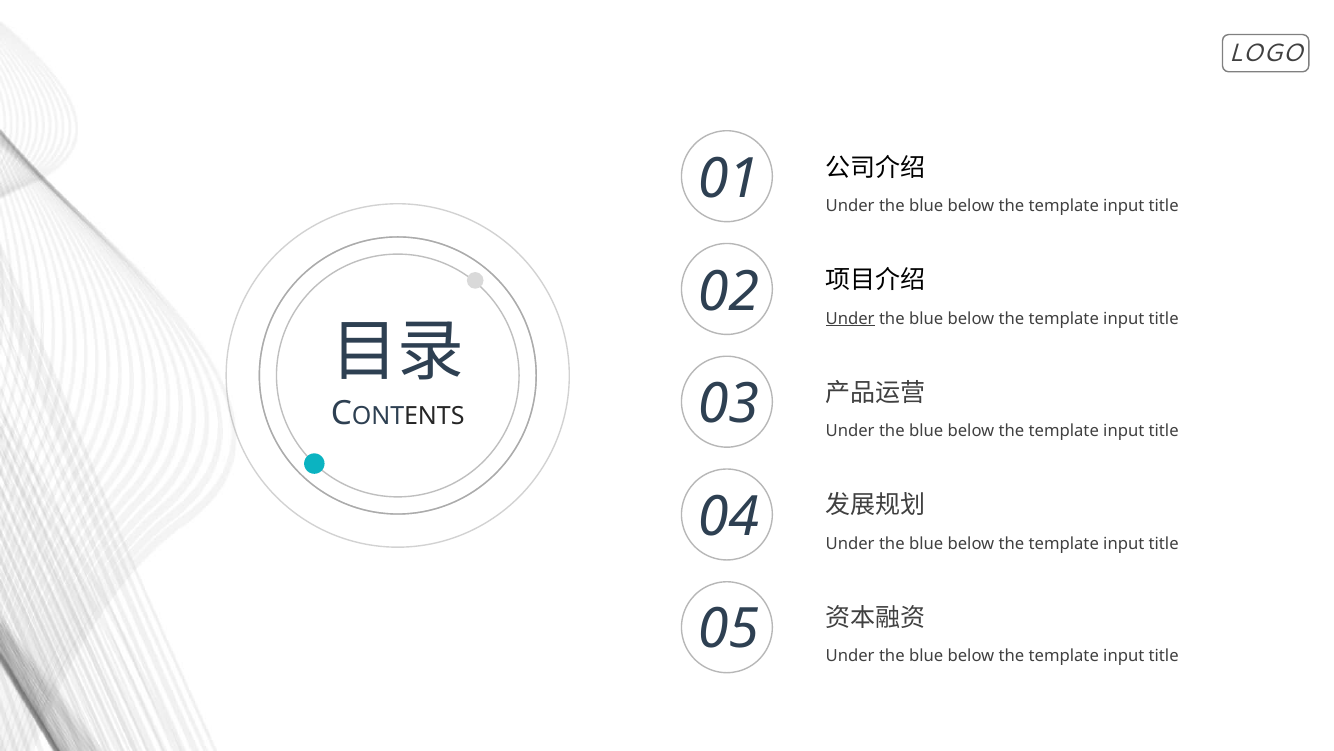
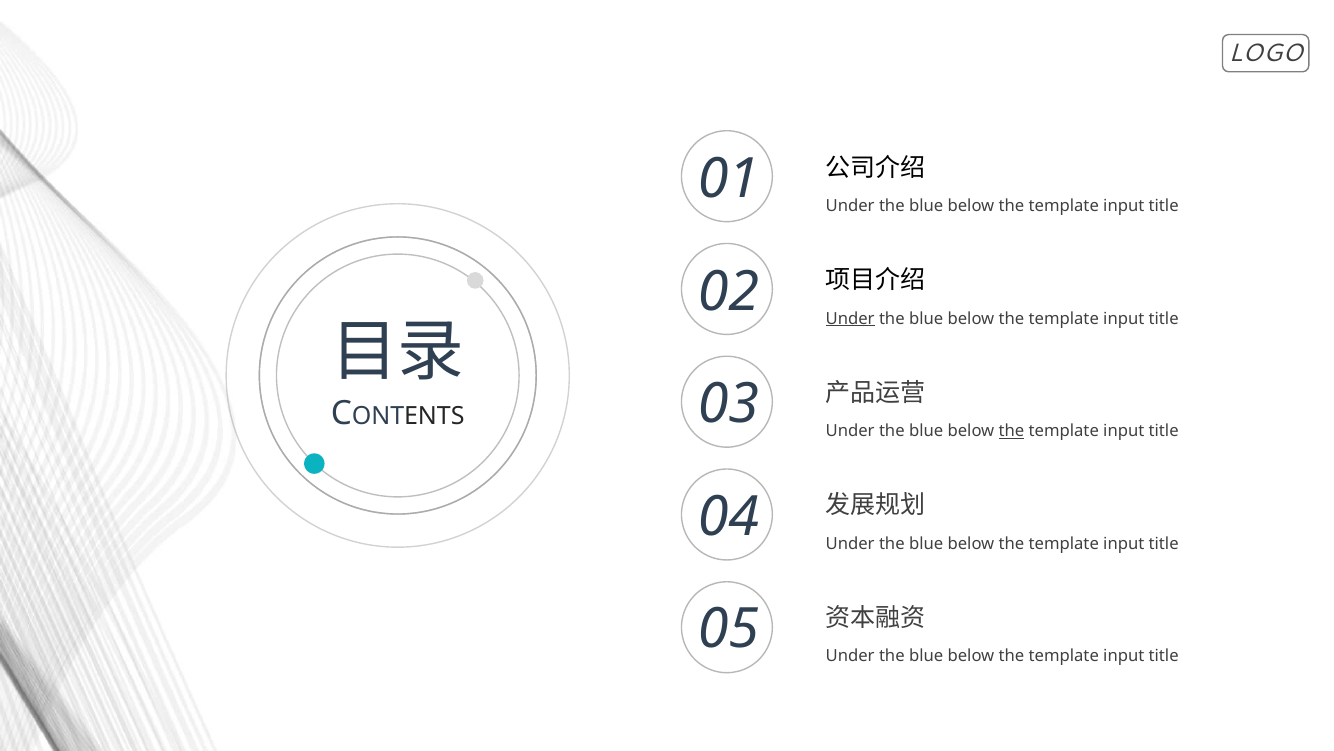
the underline: none -> present (1012, 431)
